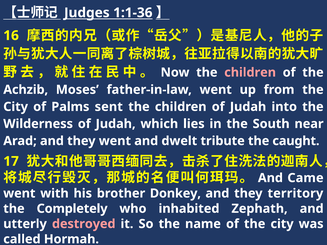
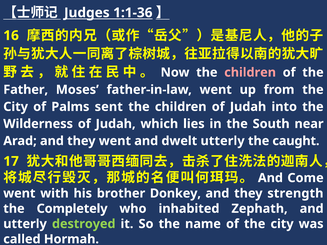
Achzib: Achzib -> Father (26, 90)
dwelt tribute: tribute -> utterly (223, 141)
Came: Came -> Come (306, 178)
territory: territory -> strength (295, 194)
destroyed colour: pink -> light green (84, 224)
